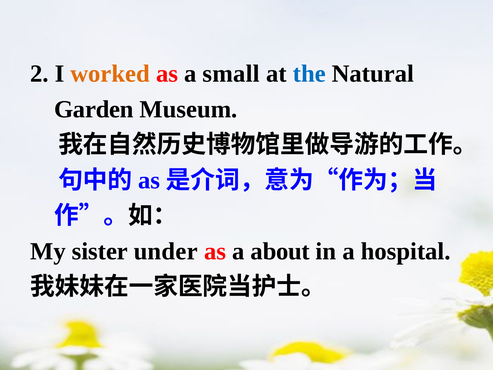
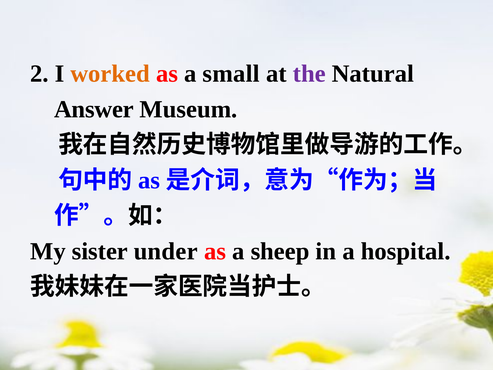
the colour: blue -> purple (309, 74)
Garden: Garden -> Answer (94, 109)
about: about -> sheep (280, 251)
